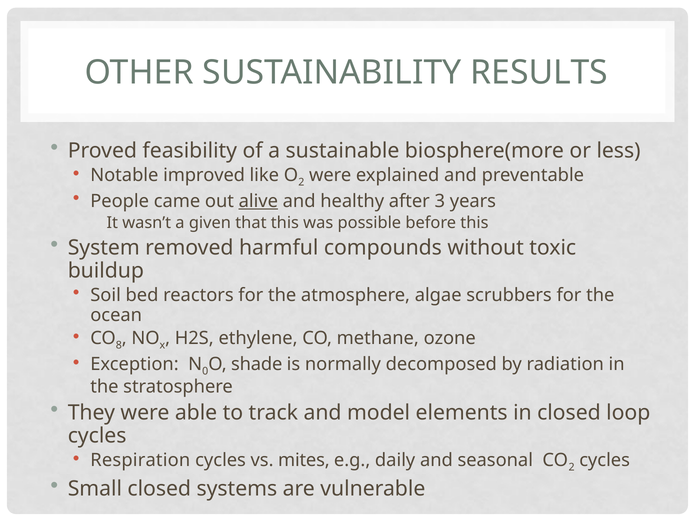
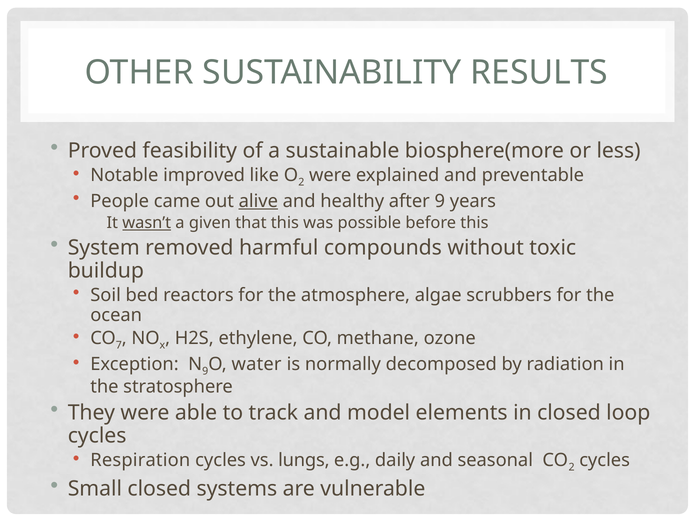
after 3: 3 -> 9 (440, 201)
wasn’t underline: none -> present (147, 223)
8: 8 -> 7 (119, 346)
0: 0 -> 9 (205, 372)
shade: shade -> water (257, 364)
mites: mites -> lungs (304, 460)
